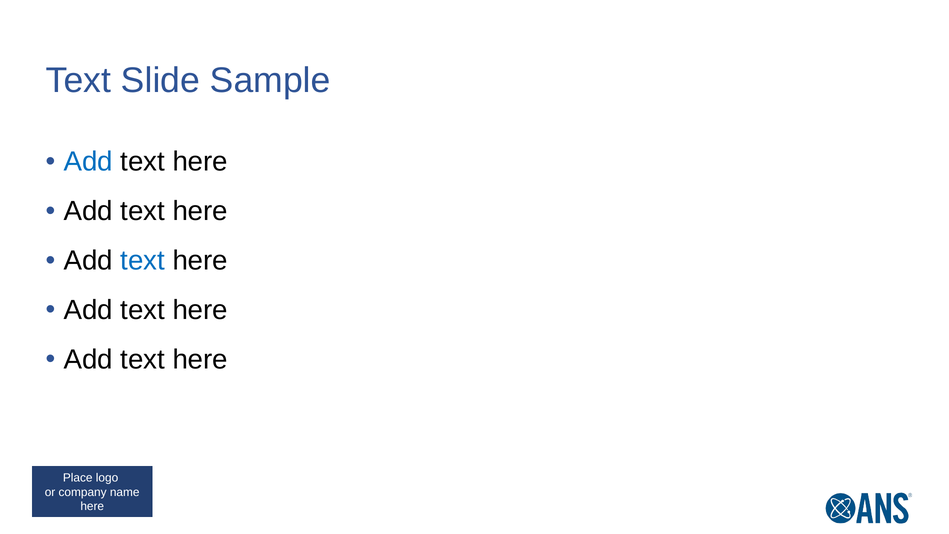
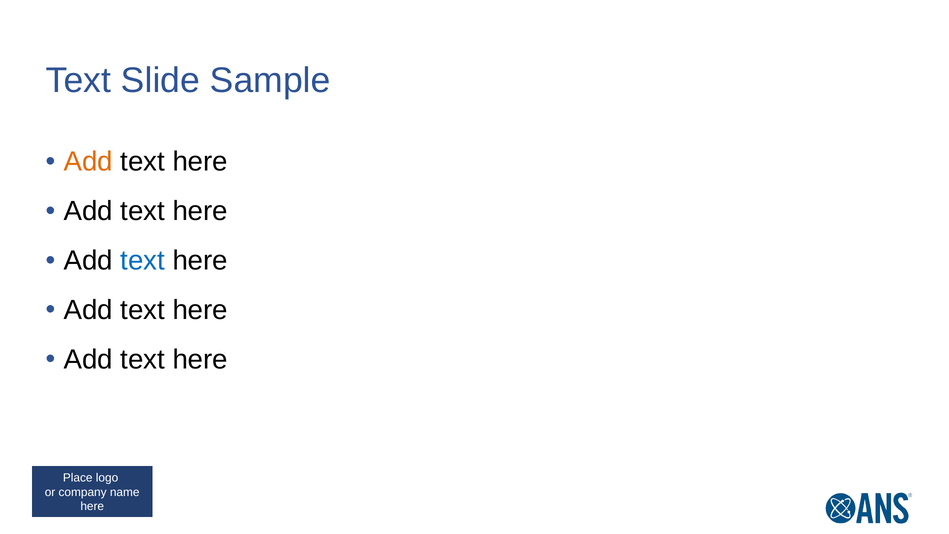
Add colour: blue -> orange (88, 162)
